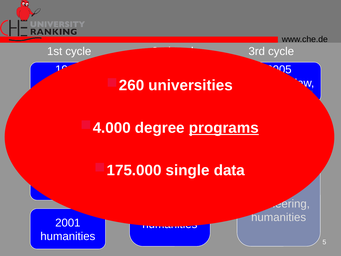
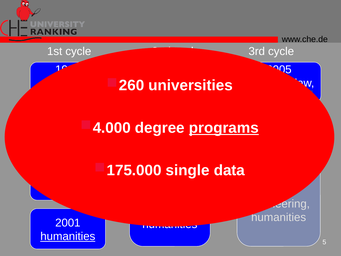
humanities underline: none -> present (68, 236)
